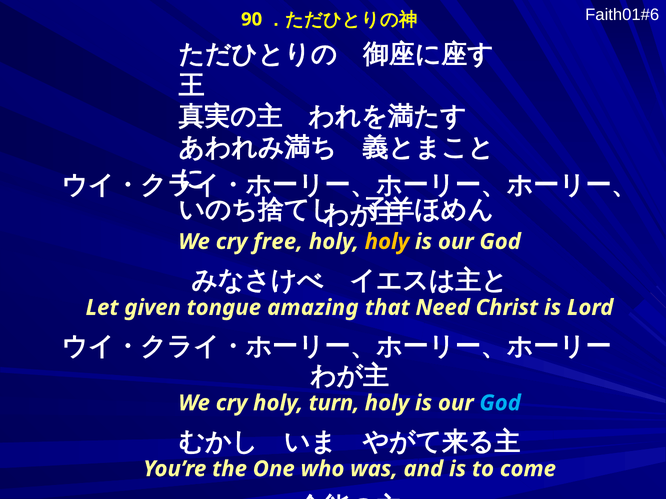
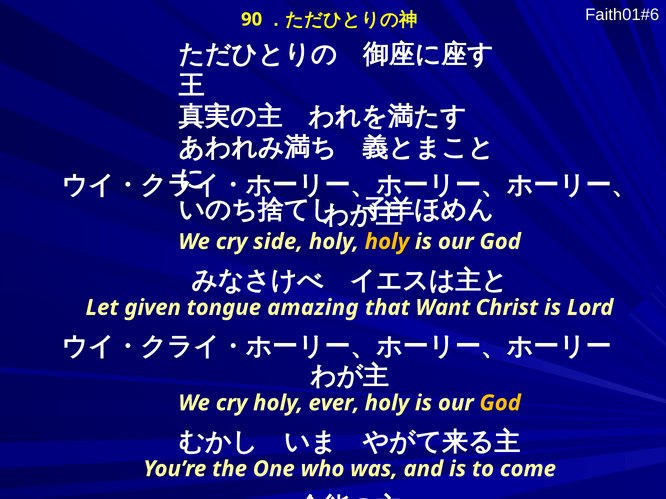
free: free -> side (278, 242)
Need: Need -> Want (443, 308)
turn: turn -> ever (334, 403)
God colour: light blue -> yellow (500, 403)
